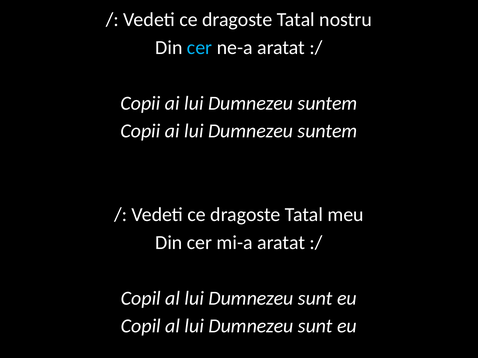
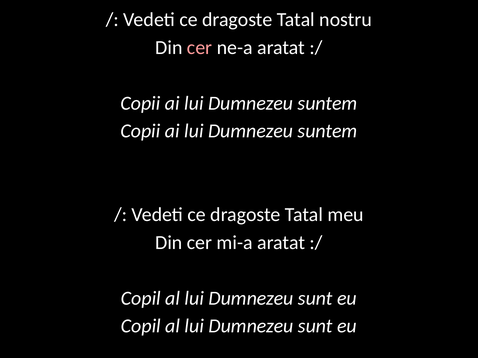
cer colour: light blue -> pink (200, 48)
